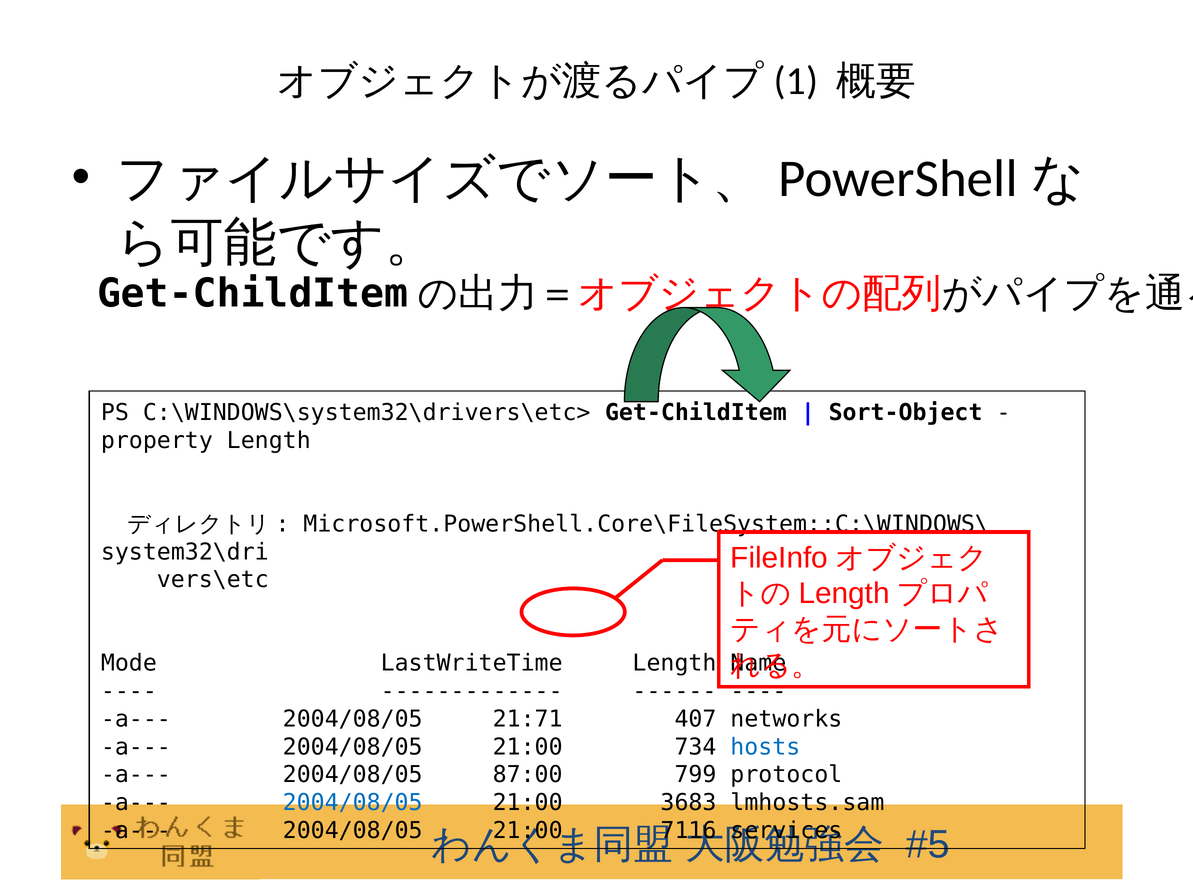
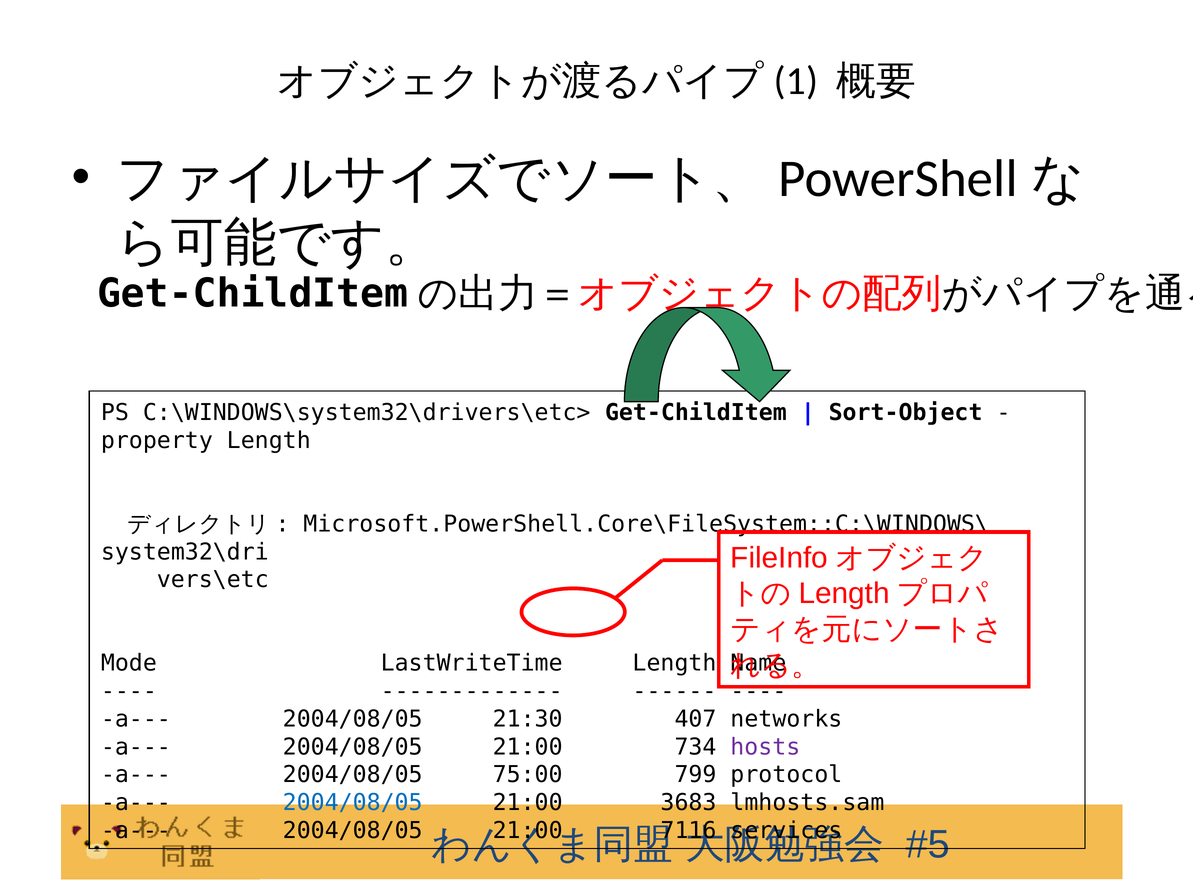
21:71: 21:71 -> 21:30 (528, 719)
hosts colour: blue -> purple (765, 747)
87:00: 87:00 -> 75:00 (528, 775)
